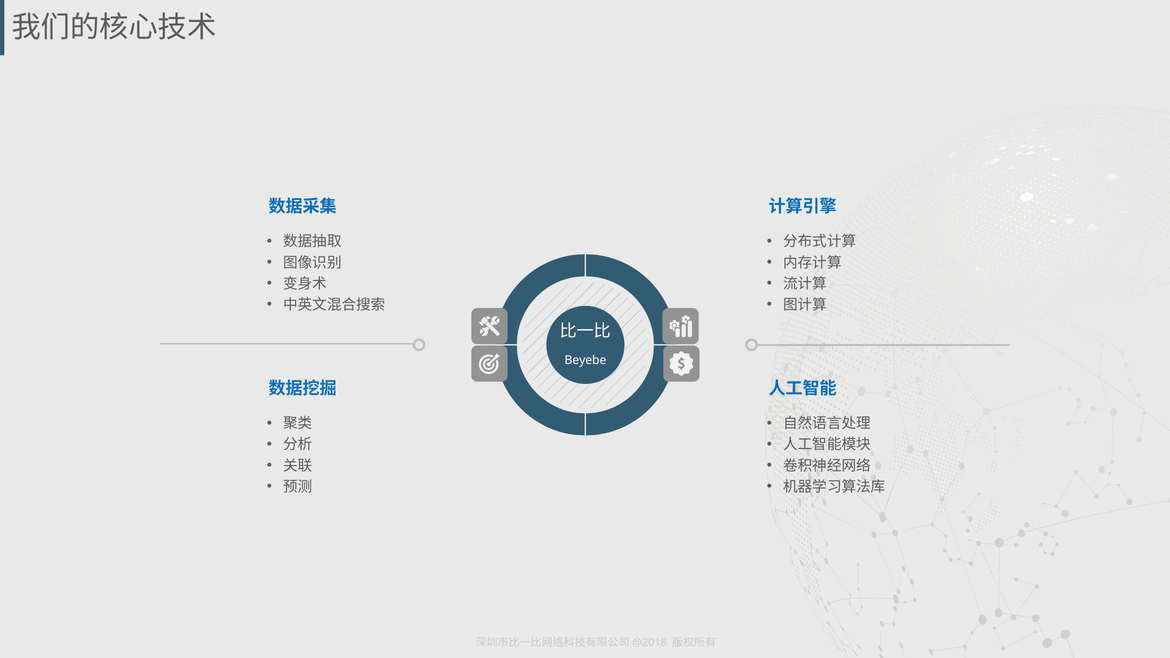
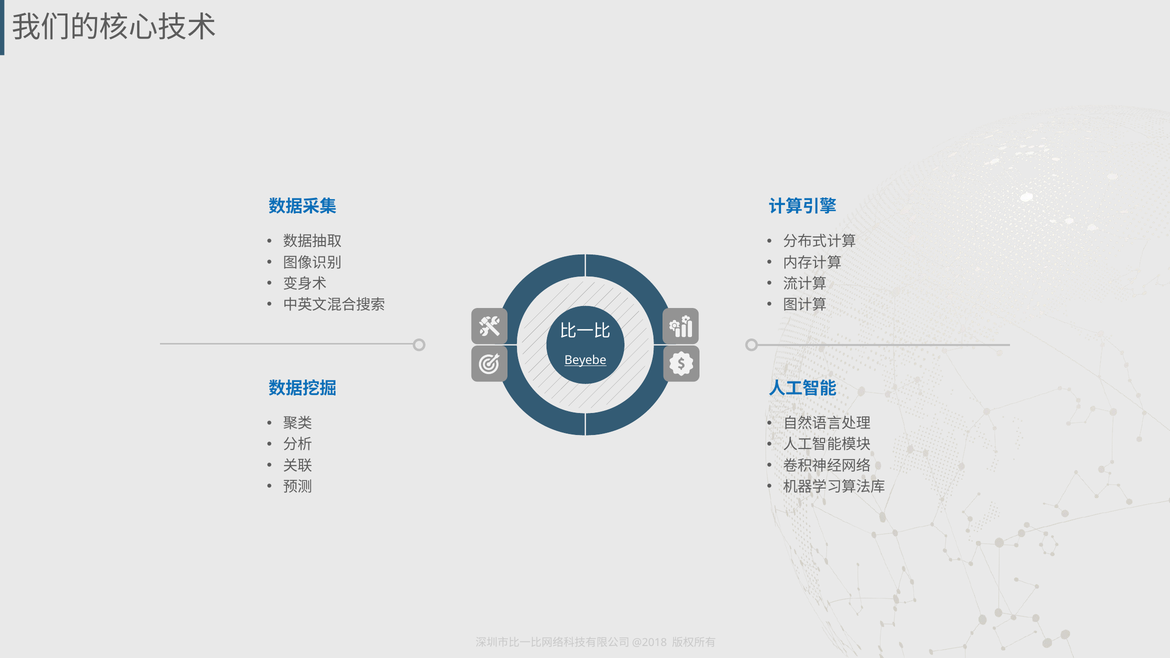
Beyebe underline: none -> present (585, 361)
